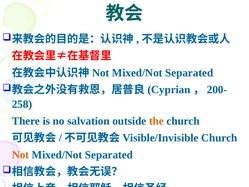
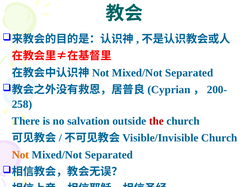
the colour: orange -> red (156, 121)
